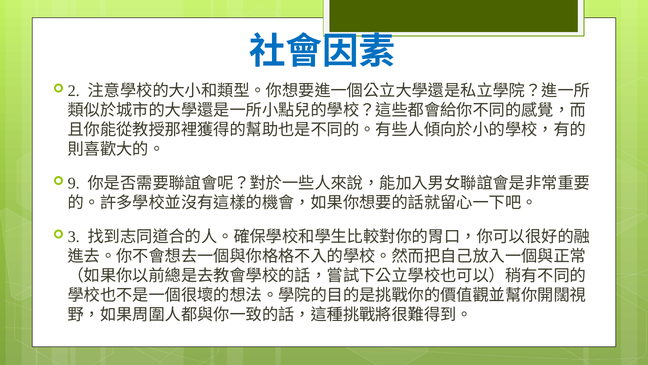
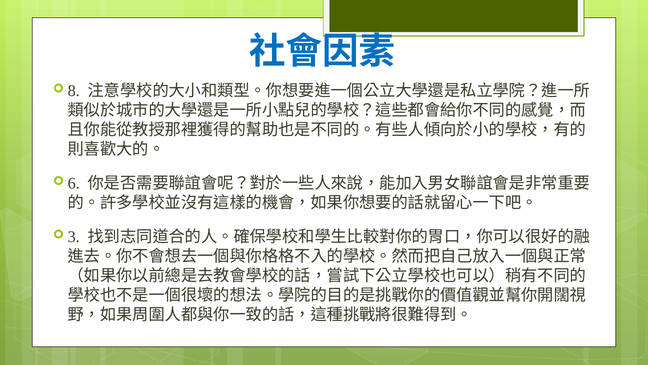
2: 2 -> 8 (74, 91)
9: 9 -> 6 (74, 183)
